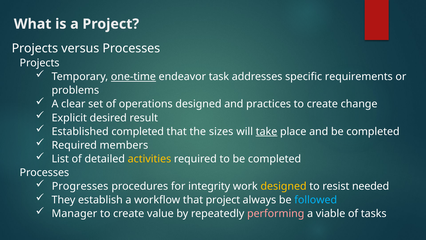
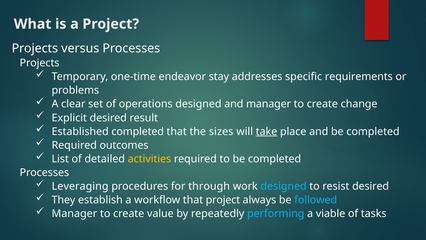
one-time underline: present -> none (133, 77)
task: task -> stay (219, 77)
and practices: practices -> manager (269, 104)
members: members -> outcomes (124, 145)
Progresses: Progresses -> Leveraging (80, 186)
integrity: integrity -> through (209, 186)
designed colour: yellow -> light blue (284, 186)
resist needed: needed -> desired (371, 186)
performing colour: pink -> light blue (276, 213)
